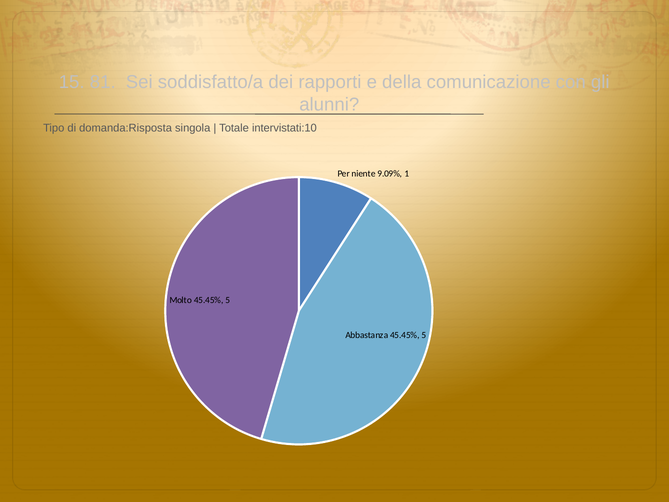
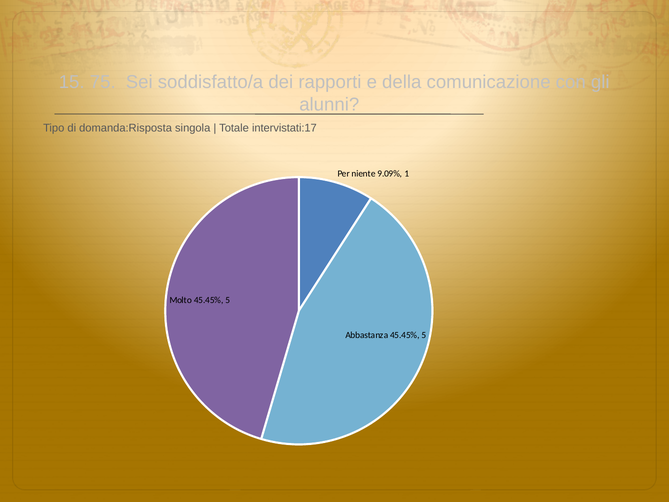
81: 81 -> 75 (103, 82)
intervistati:10: intervistati:10 -> intervistati:17 (284, 128)
